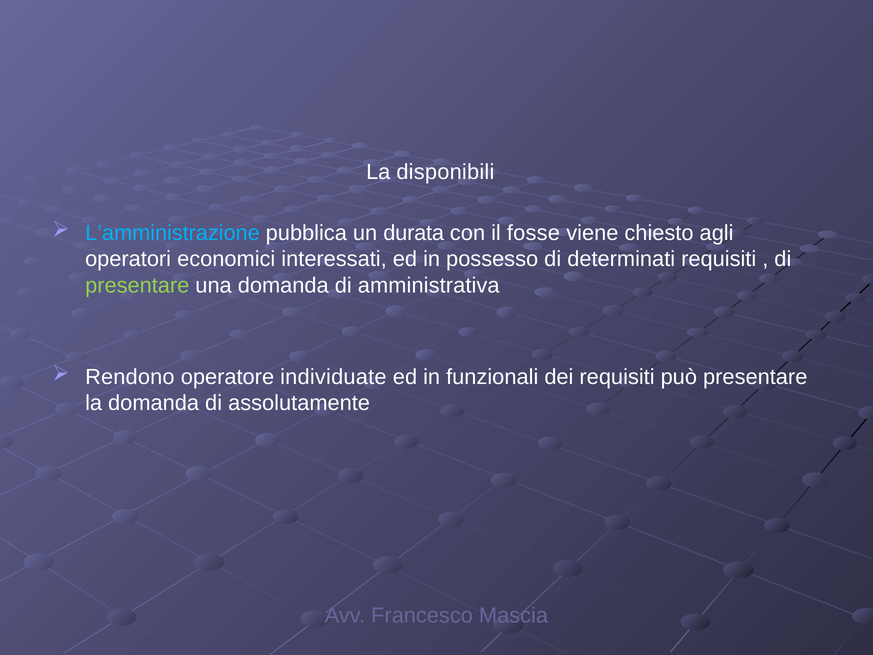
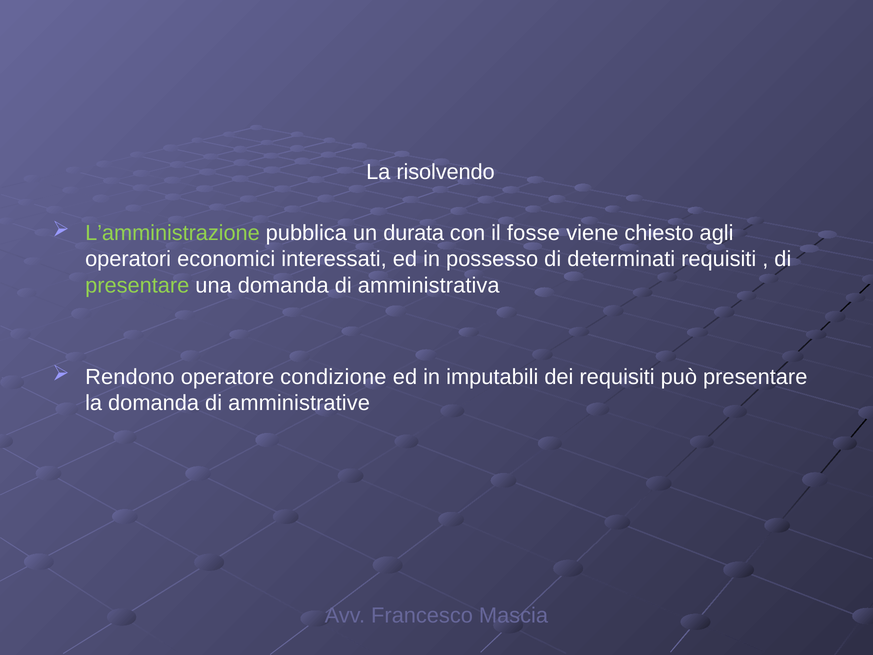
disponibili: disponibili -> risolvendo (446, 172)
L’amministrazione colour: light blue -> light green (172, 233)
individuate: individuate -> condizione (333, 377)
funzionali: funzionali -> imputabili (492, 377)
assolutamente: assolutamente -> amministrative (299, 403)
